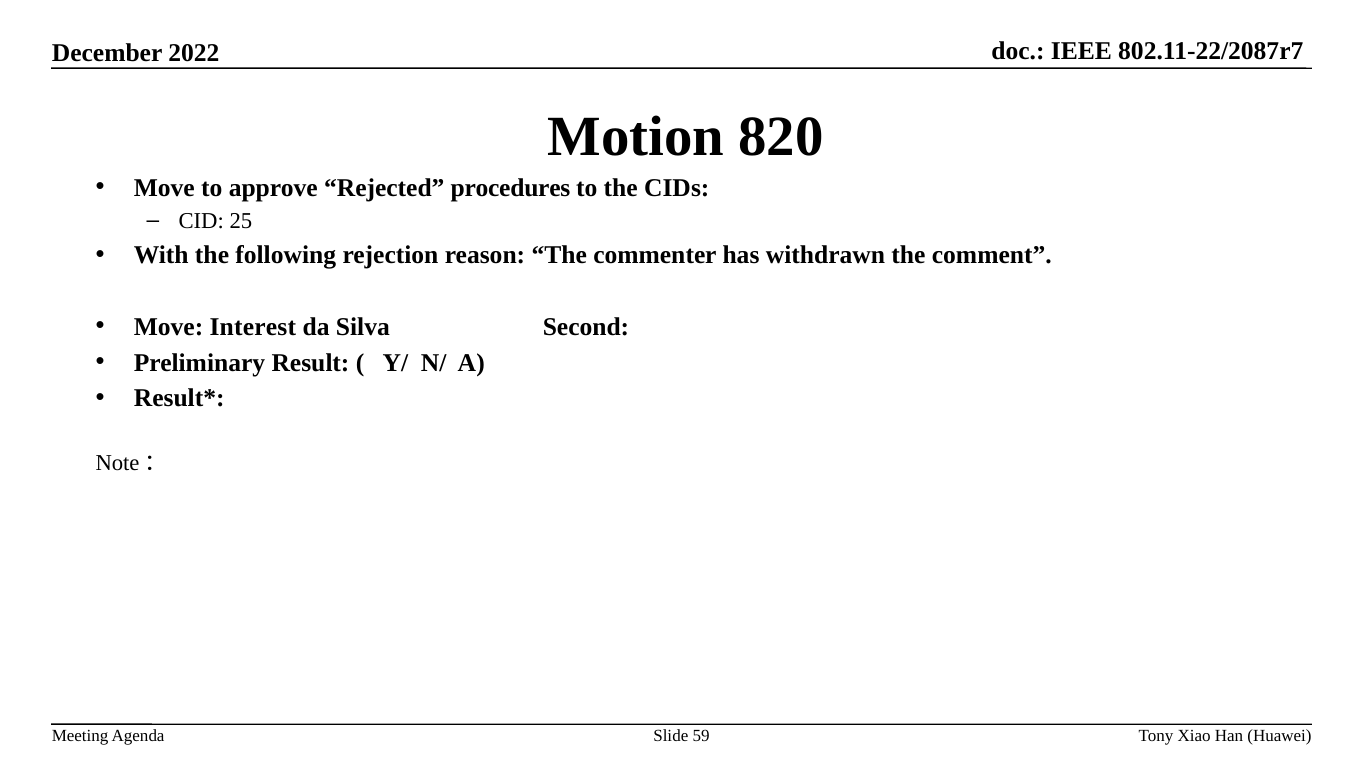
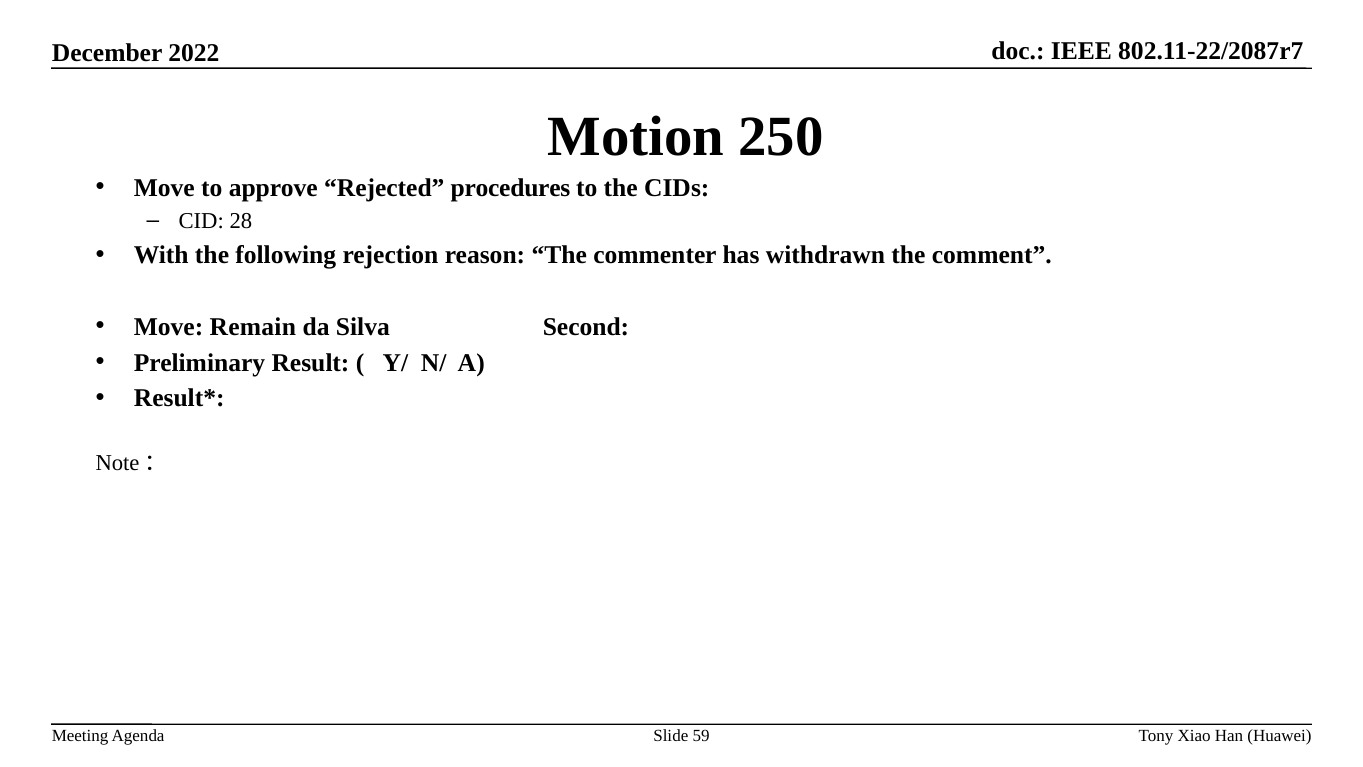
820: 820 -> 250 (781, 137)
25: 25 -> 28 (241, 221)
Interest: Interest -> Remain (253, 327)
